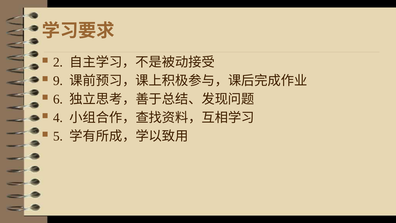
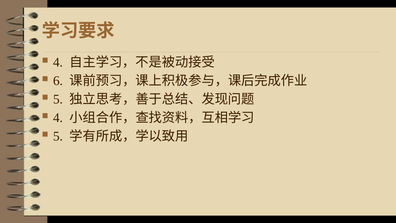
2: 2 -> 4 (58, 62)
9: 9 -> 6 (58, 81)
6: 6 -> 5 (58, 99)
